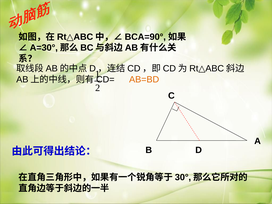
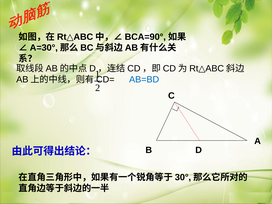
AB=BD colour: orange -> blue (144, 79)
